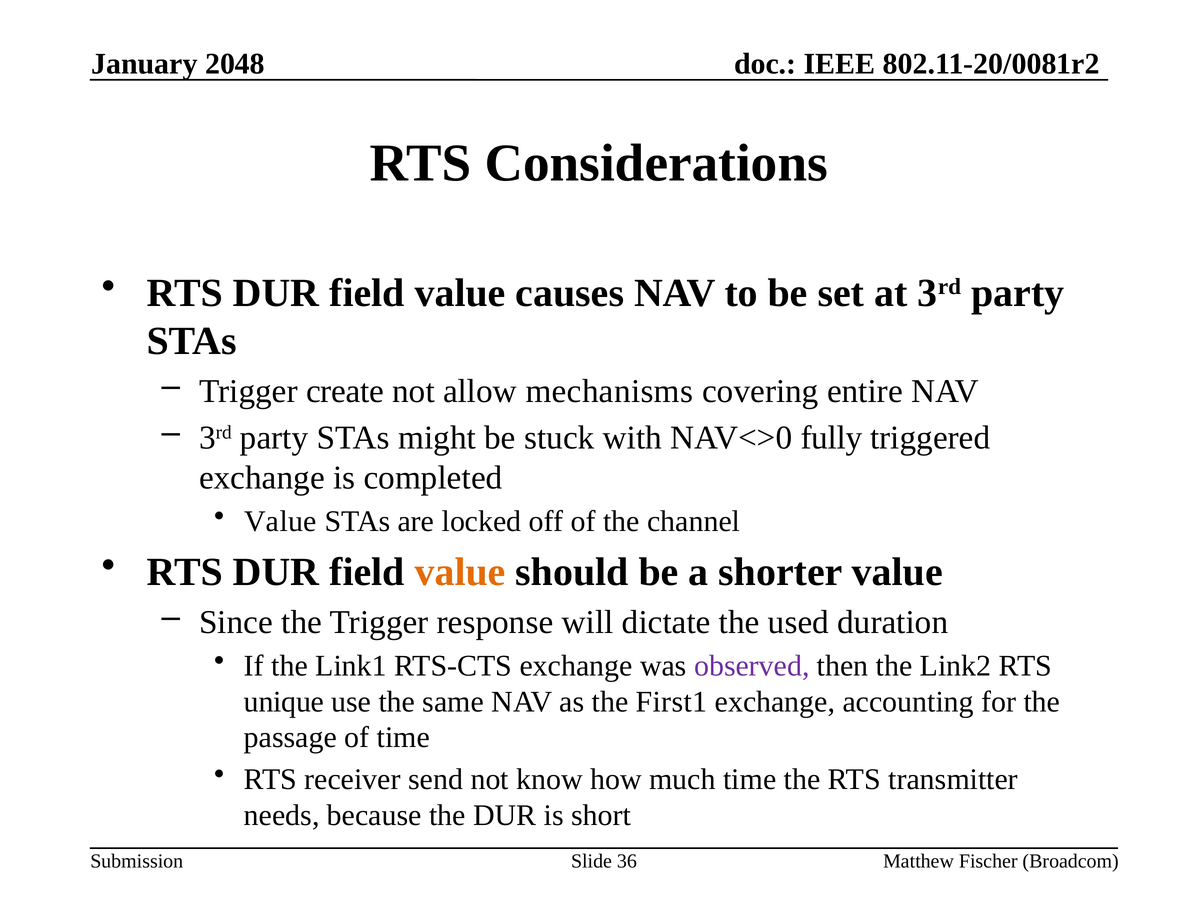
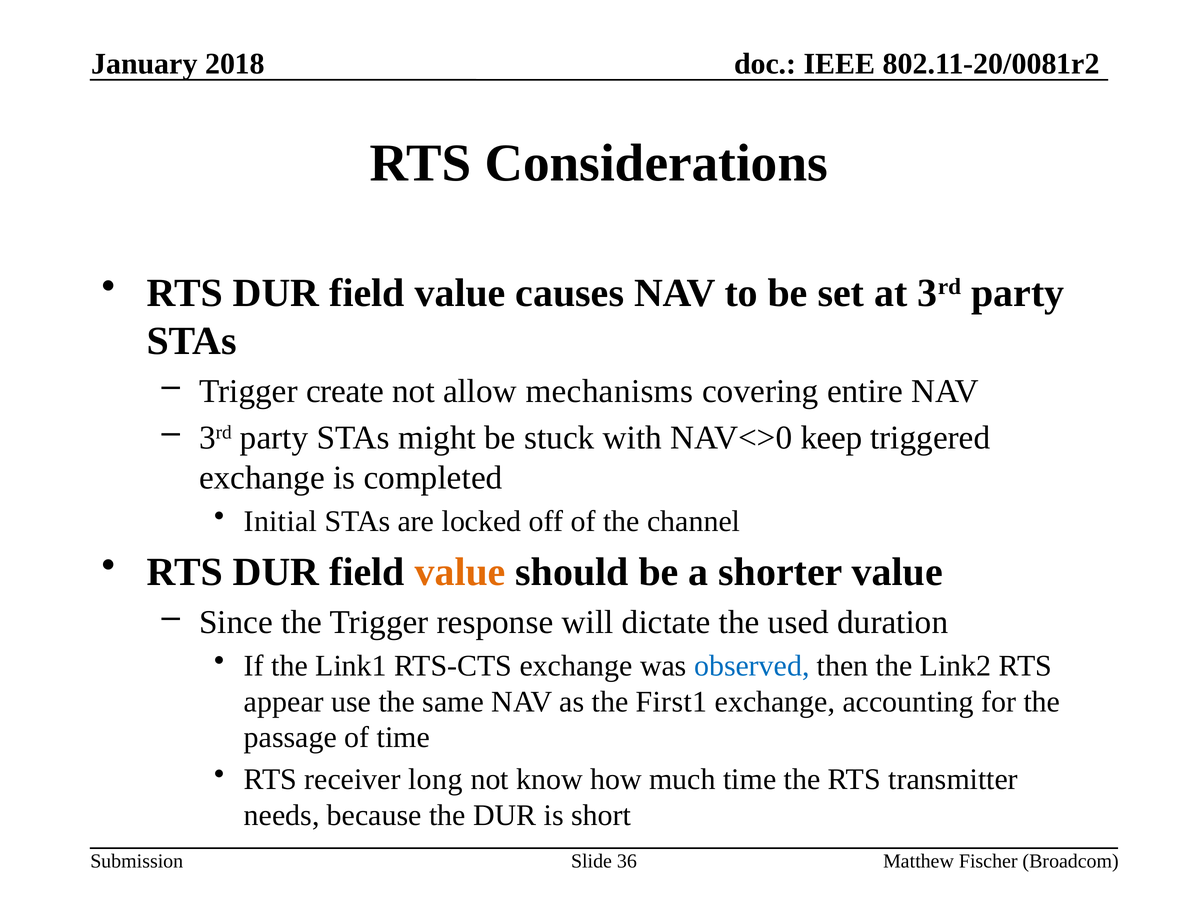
2048: 2048 -> 2018 (235, 64)
fully: fully -> keep (831, 438)
Value: Value -> Initial (280, 522)
observed colour: purple -> blue (752, 666)
unique: unique -> appear (284, 702)
send: send -> long (435, 780)
